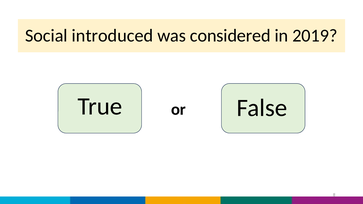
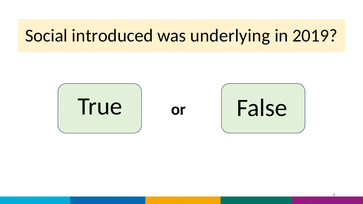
considered: considered -> underlying (230, 36)
